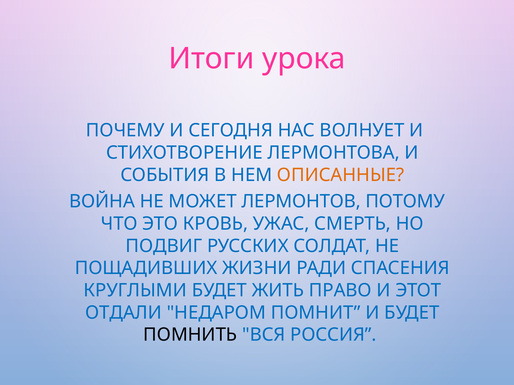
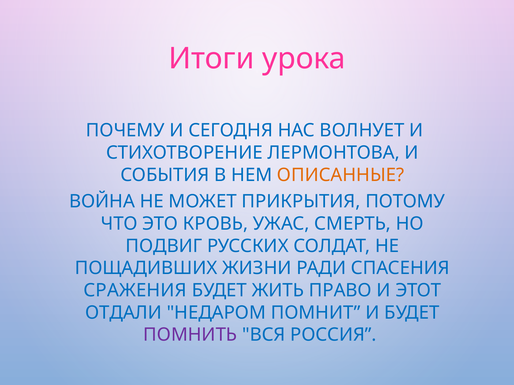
ЛЕРМОНТОВ: ЛЕРМОНТОВ -> ПРИКРЫТИЯ (301, 202)
КРУГЛЫМИ: КРУГЛЫМИ -> СРАЖЕНИЯ (135, 291)
ПОМНИТЬ colour: black -> purple (190, 335)
